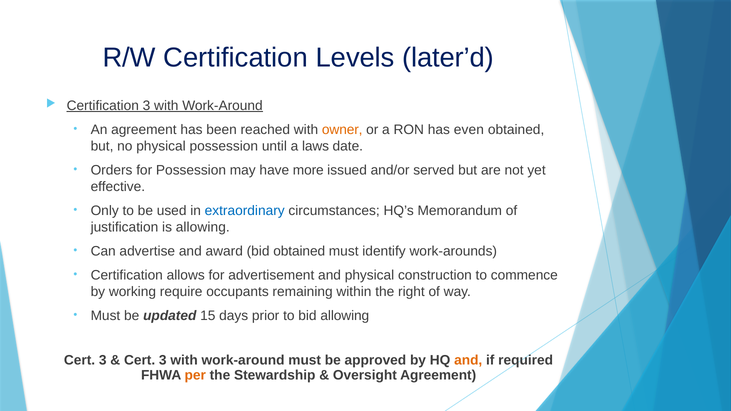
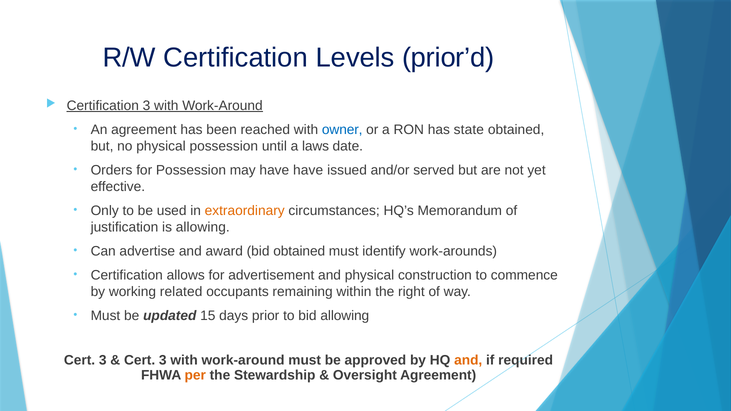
later’d: later’d -> prior’d (448, 58)
owner colour: orange -> blue (342, 130)
even: even -> state (469, 130)
have more: more -> have (308, 170)
extraordinary colour: blue -> orange (245, 211)
require: require -> related (181, 292)
